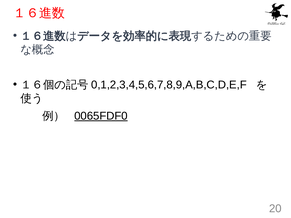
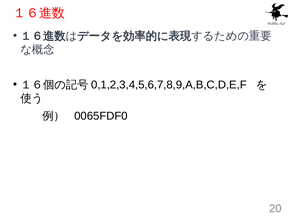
0065FDF0 underline: present -> none (101, 116)
